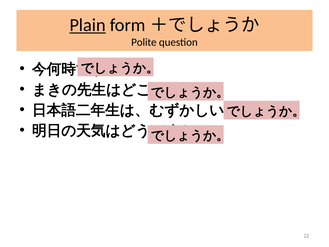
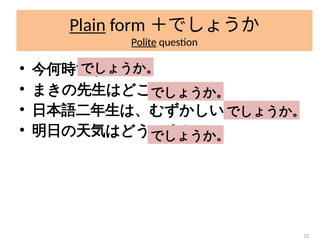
Polite underline: none -> present (144, 42)
